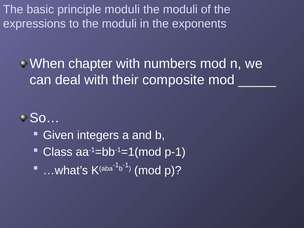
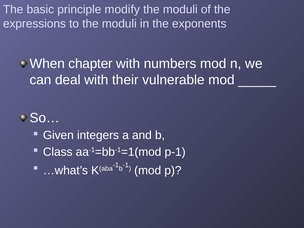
principle moduli: moduli -> modify (122, 9)
composite: composite -> vulnerable (173, 80)
